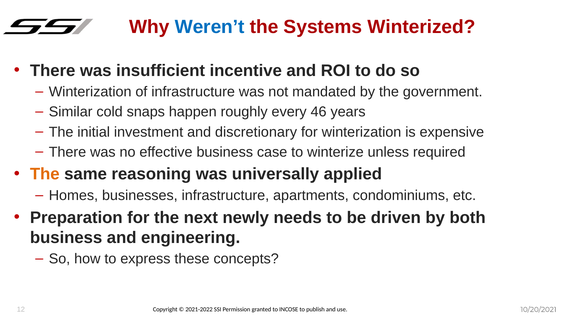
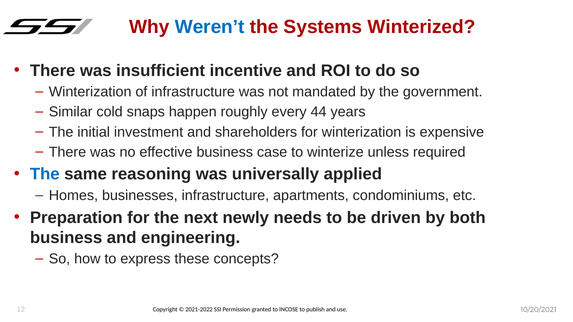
46: 46 -> 44 (319, 112)
discretionary: discretionary -> shareholders (256, 132)
The colour: orange -> blue (45, 174)
